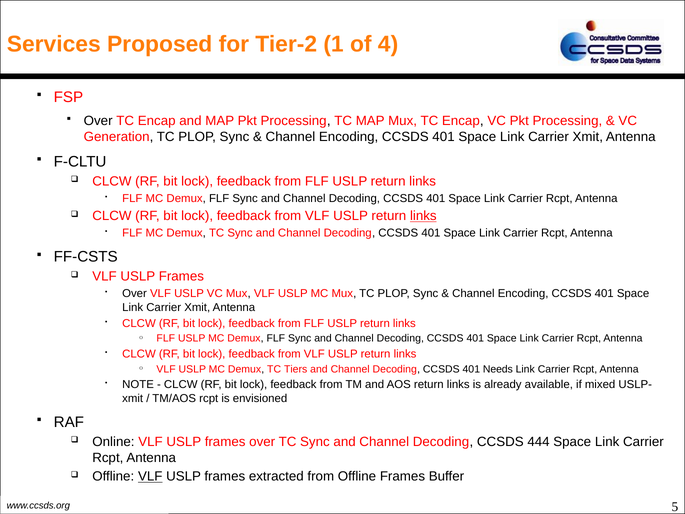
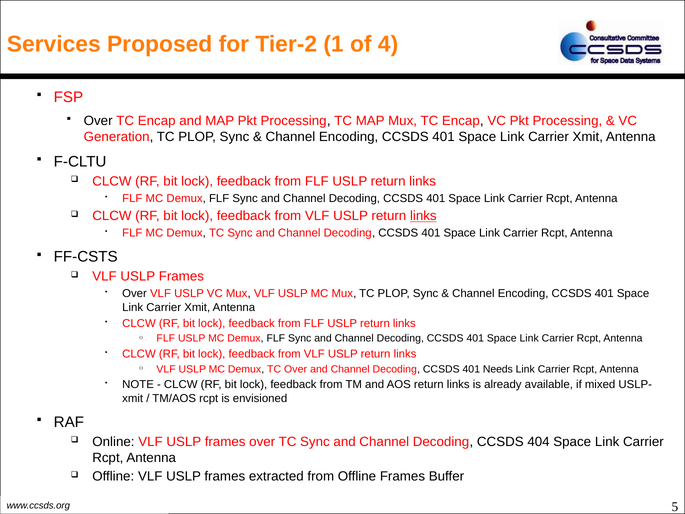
TC Tiers: Tiers -> Over (296, 369)
444: 444 -> 404 (539, 442)
VLF underline: present -> none (150, 476)
